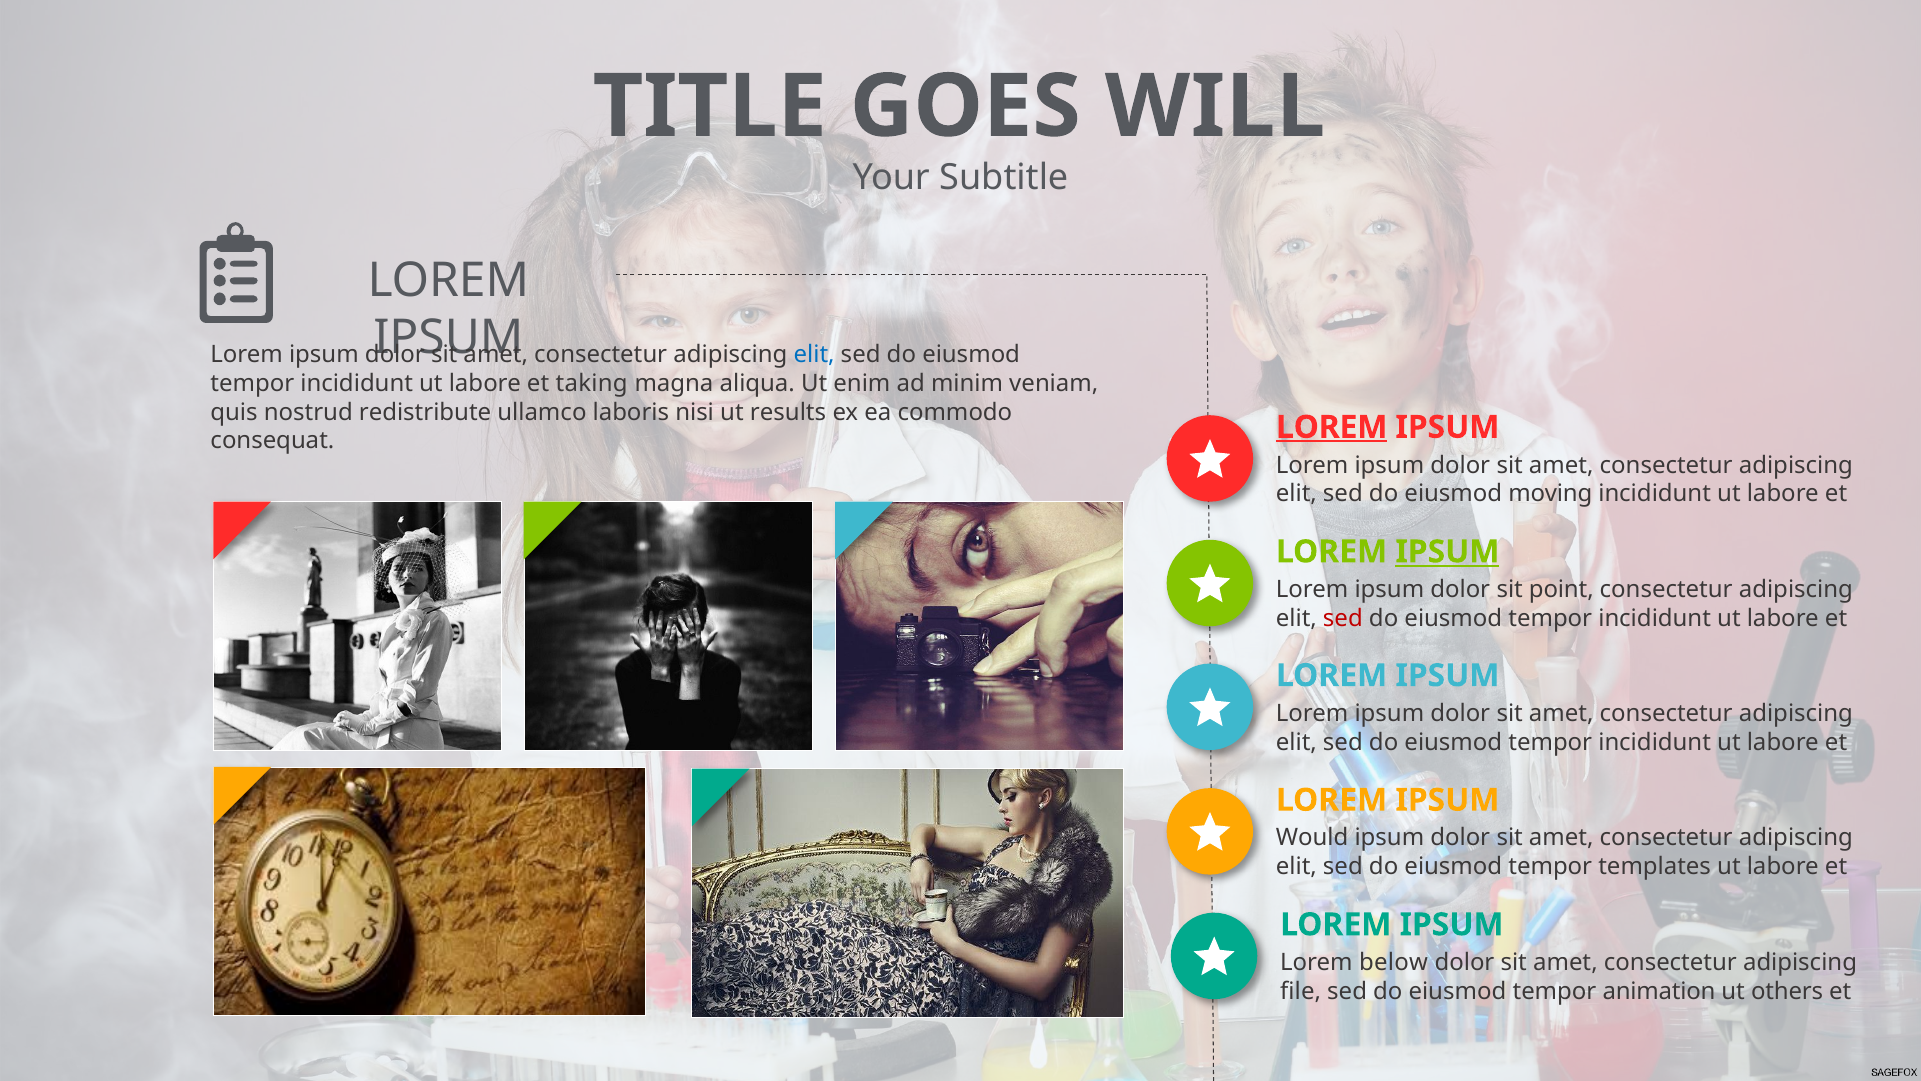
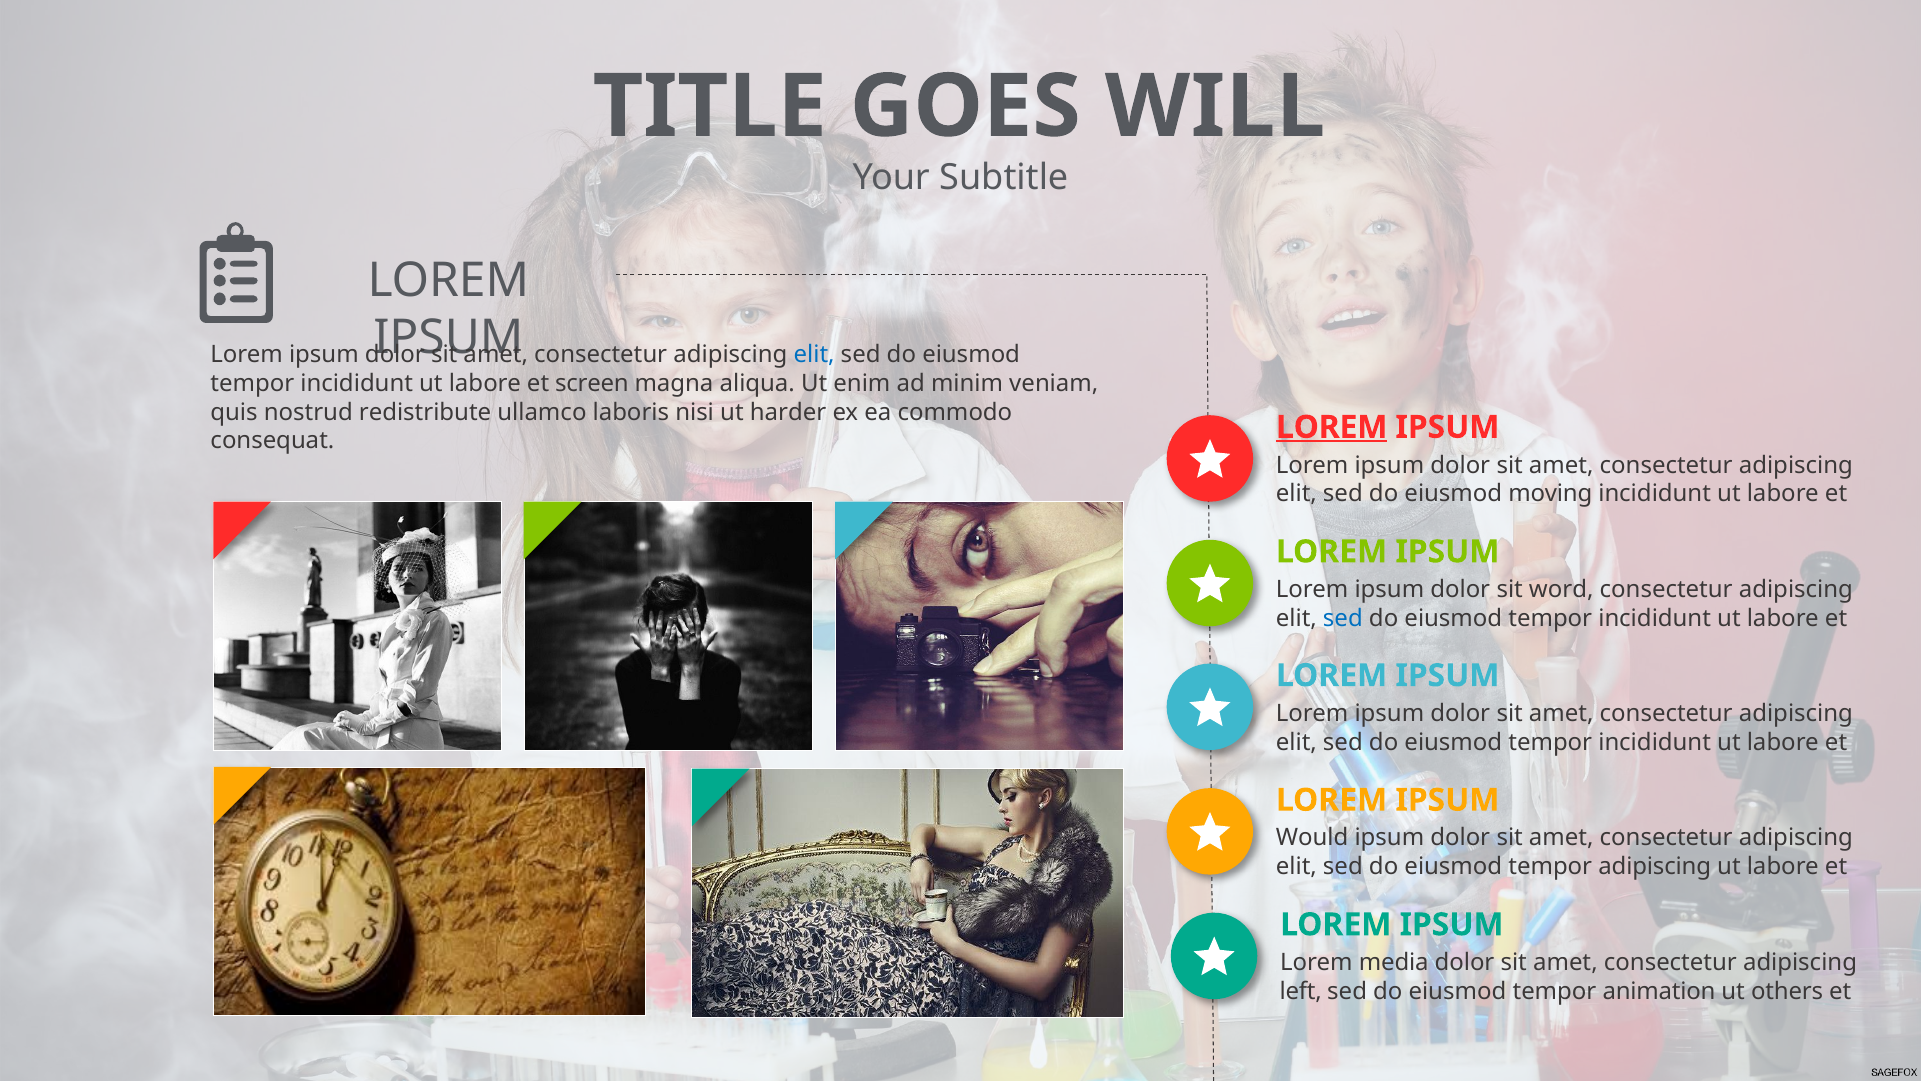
taking: taking -> screen (592, 383)
results: results -> harder (788, 412)
IPSUM underline: present -> none (1447, 552)
point: point -> word (1561, 589)
sed colour: red -> blue (1343, 618)
tempor templates: templates -> adipiscing (1655, 867)
below: below -> media (1394, 962)
file: file -> left (1301, 991)
